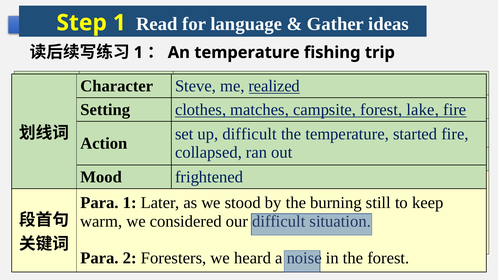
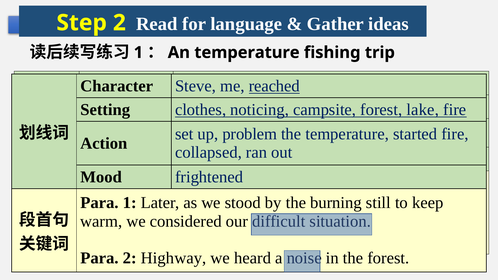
Step 1: 1 -> 2 (119, 23)
realized: realized -> reached (274, 86)
matches: matches -> noticing (260, 110)
up difficult: difficult -> problem (250, 134)
Foresters: Foresters -> Highway (174, 258)
